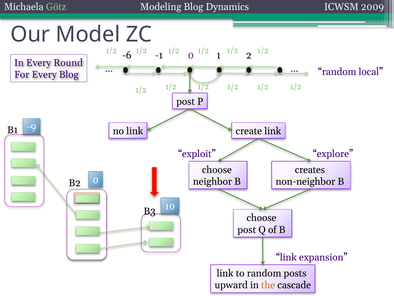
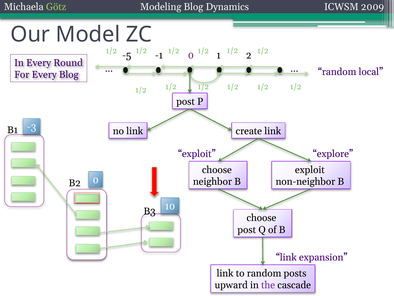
-6: -6 -> -5 (127, 55)
-9: -9 -> -3 (32, 127)
creates: creates -> exploit (310, 170)
the colour: orange -> purple (268, 285)
